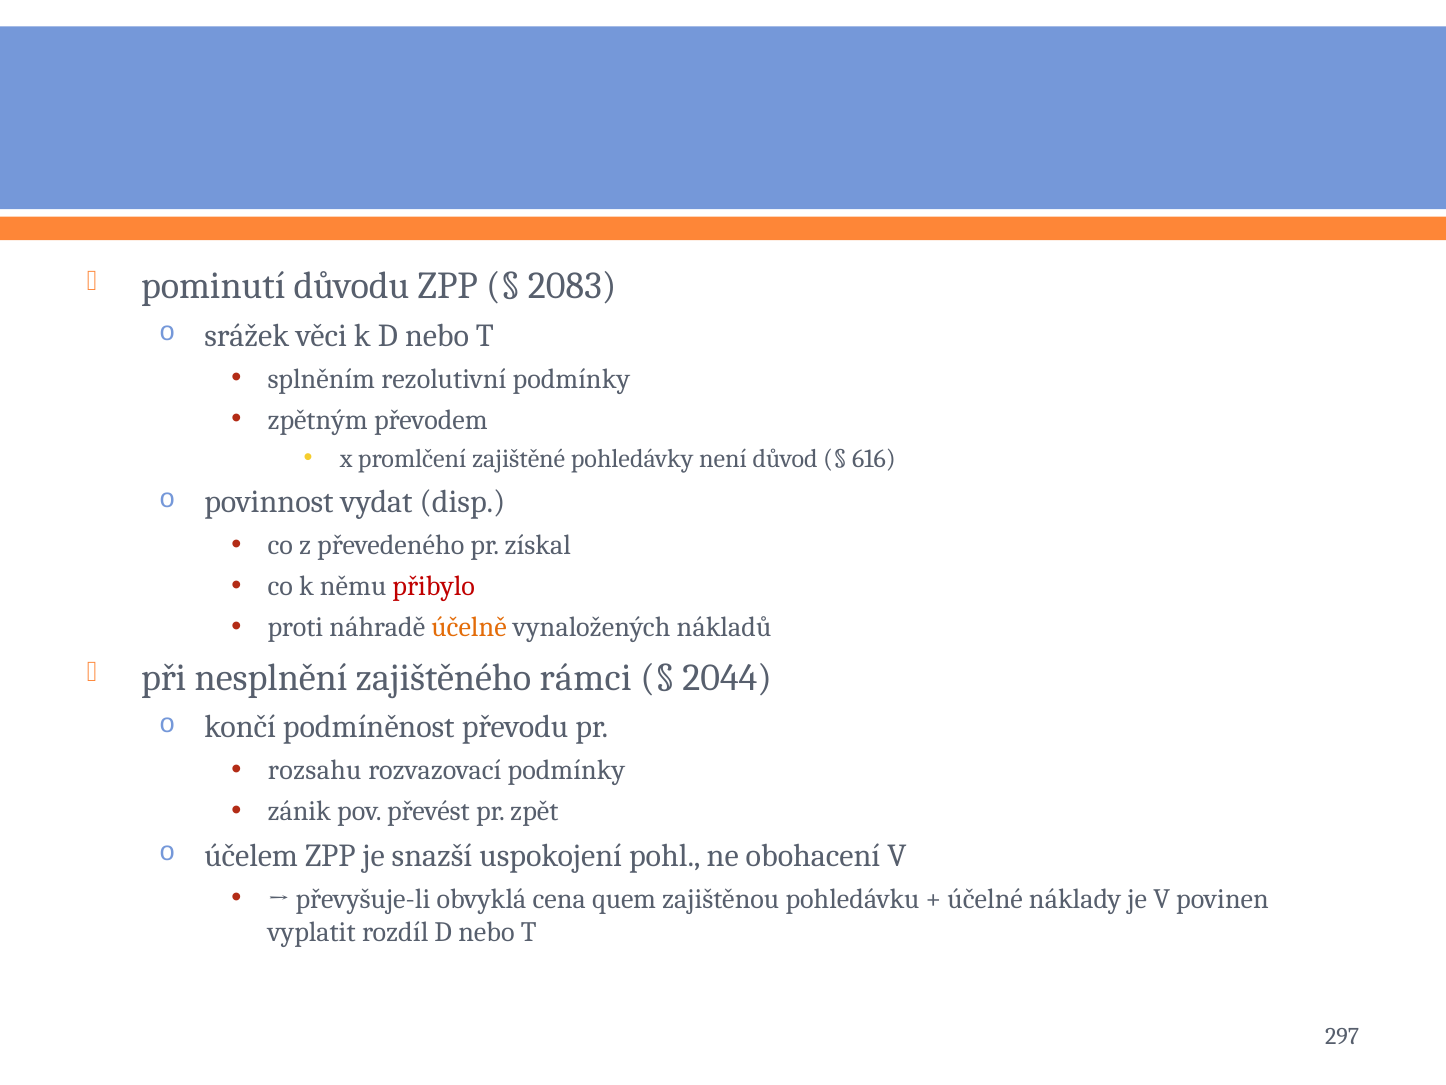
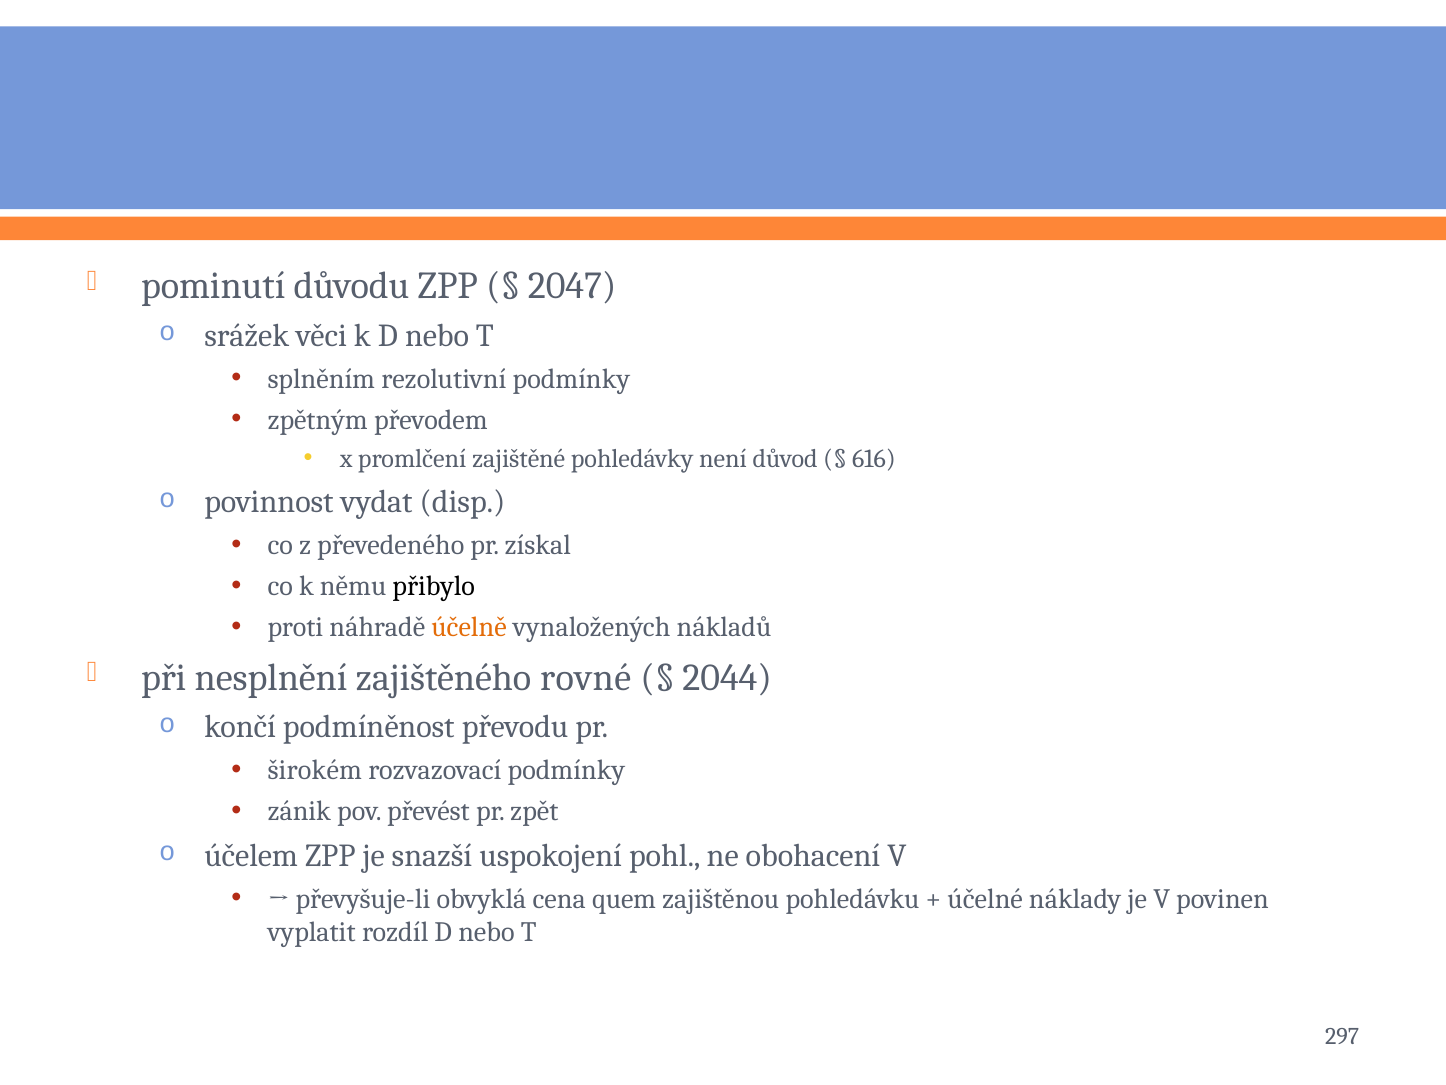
2083: 2083 -> 2047 (572, 286)
přibylo colour: red -> black (434, 586)
rámci: rámci -> rovné (586, 677)
rozsahu: rozsahu -> širokém (315, 770)
